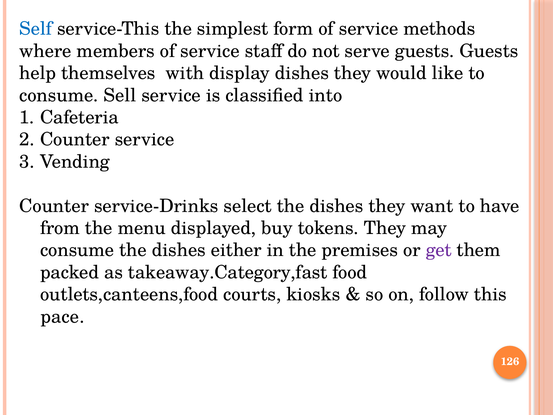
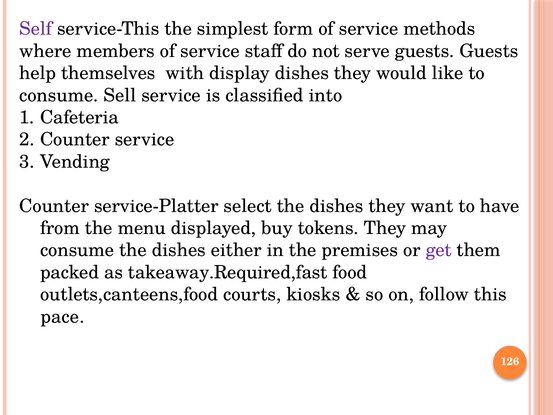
Self colour: blue -> purple (36, 29)
service-Drinks: service-Drinks -> service-Platter (156, 206)
takeaway.Category,fast: takeaway.Category,fast -> takeaway.Required,fast (228, 272)
